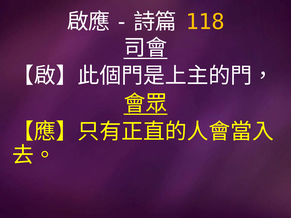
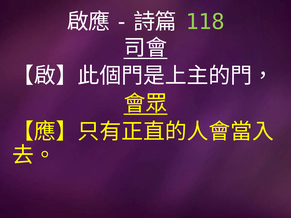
118 colour: yellow -> light green (205, 22)
